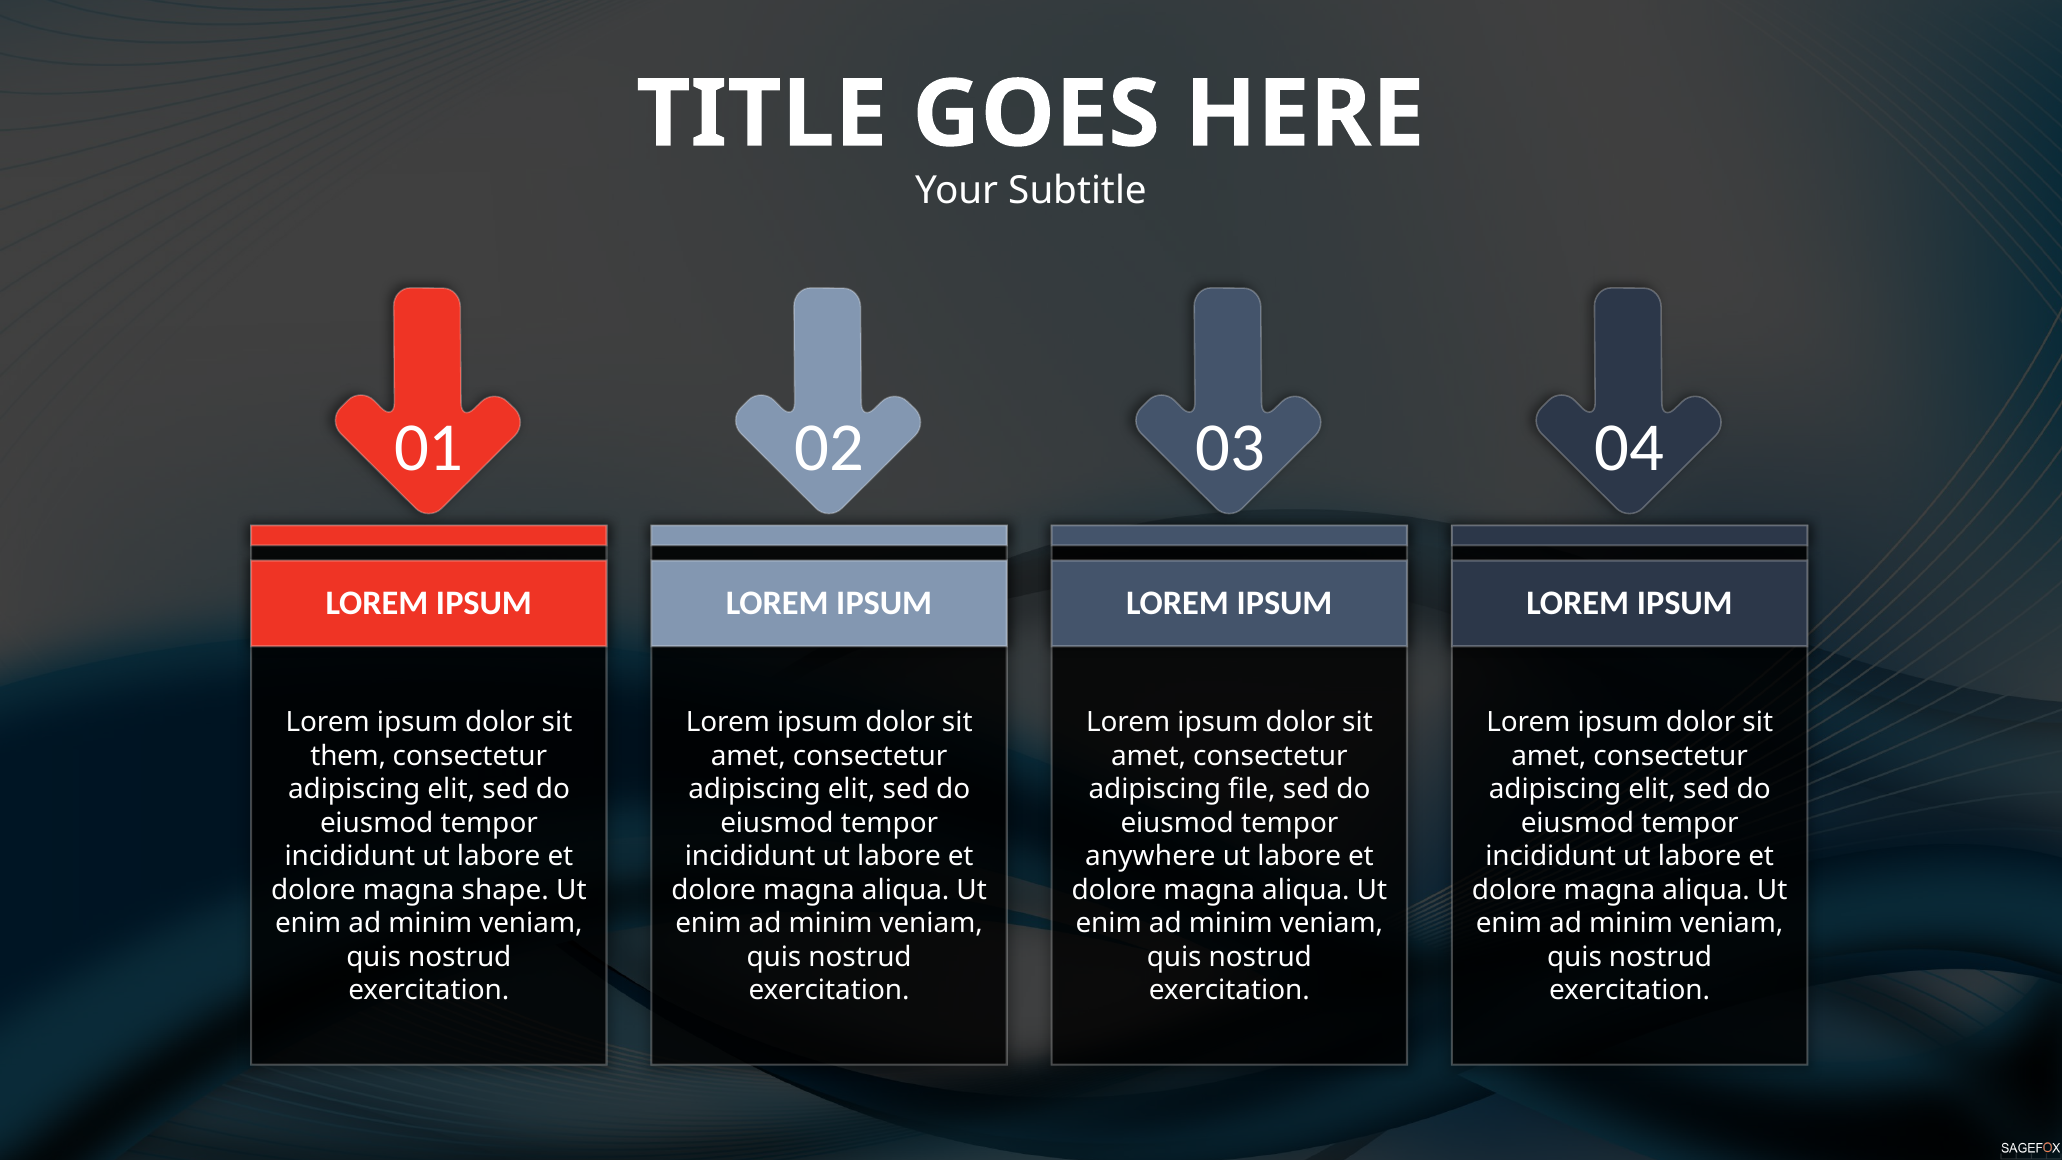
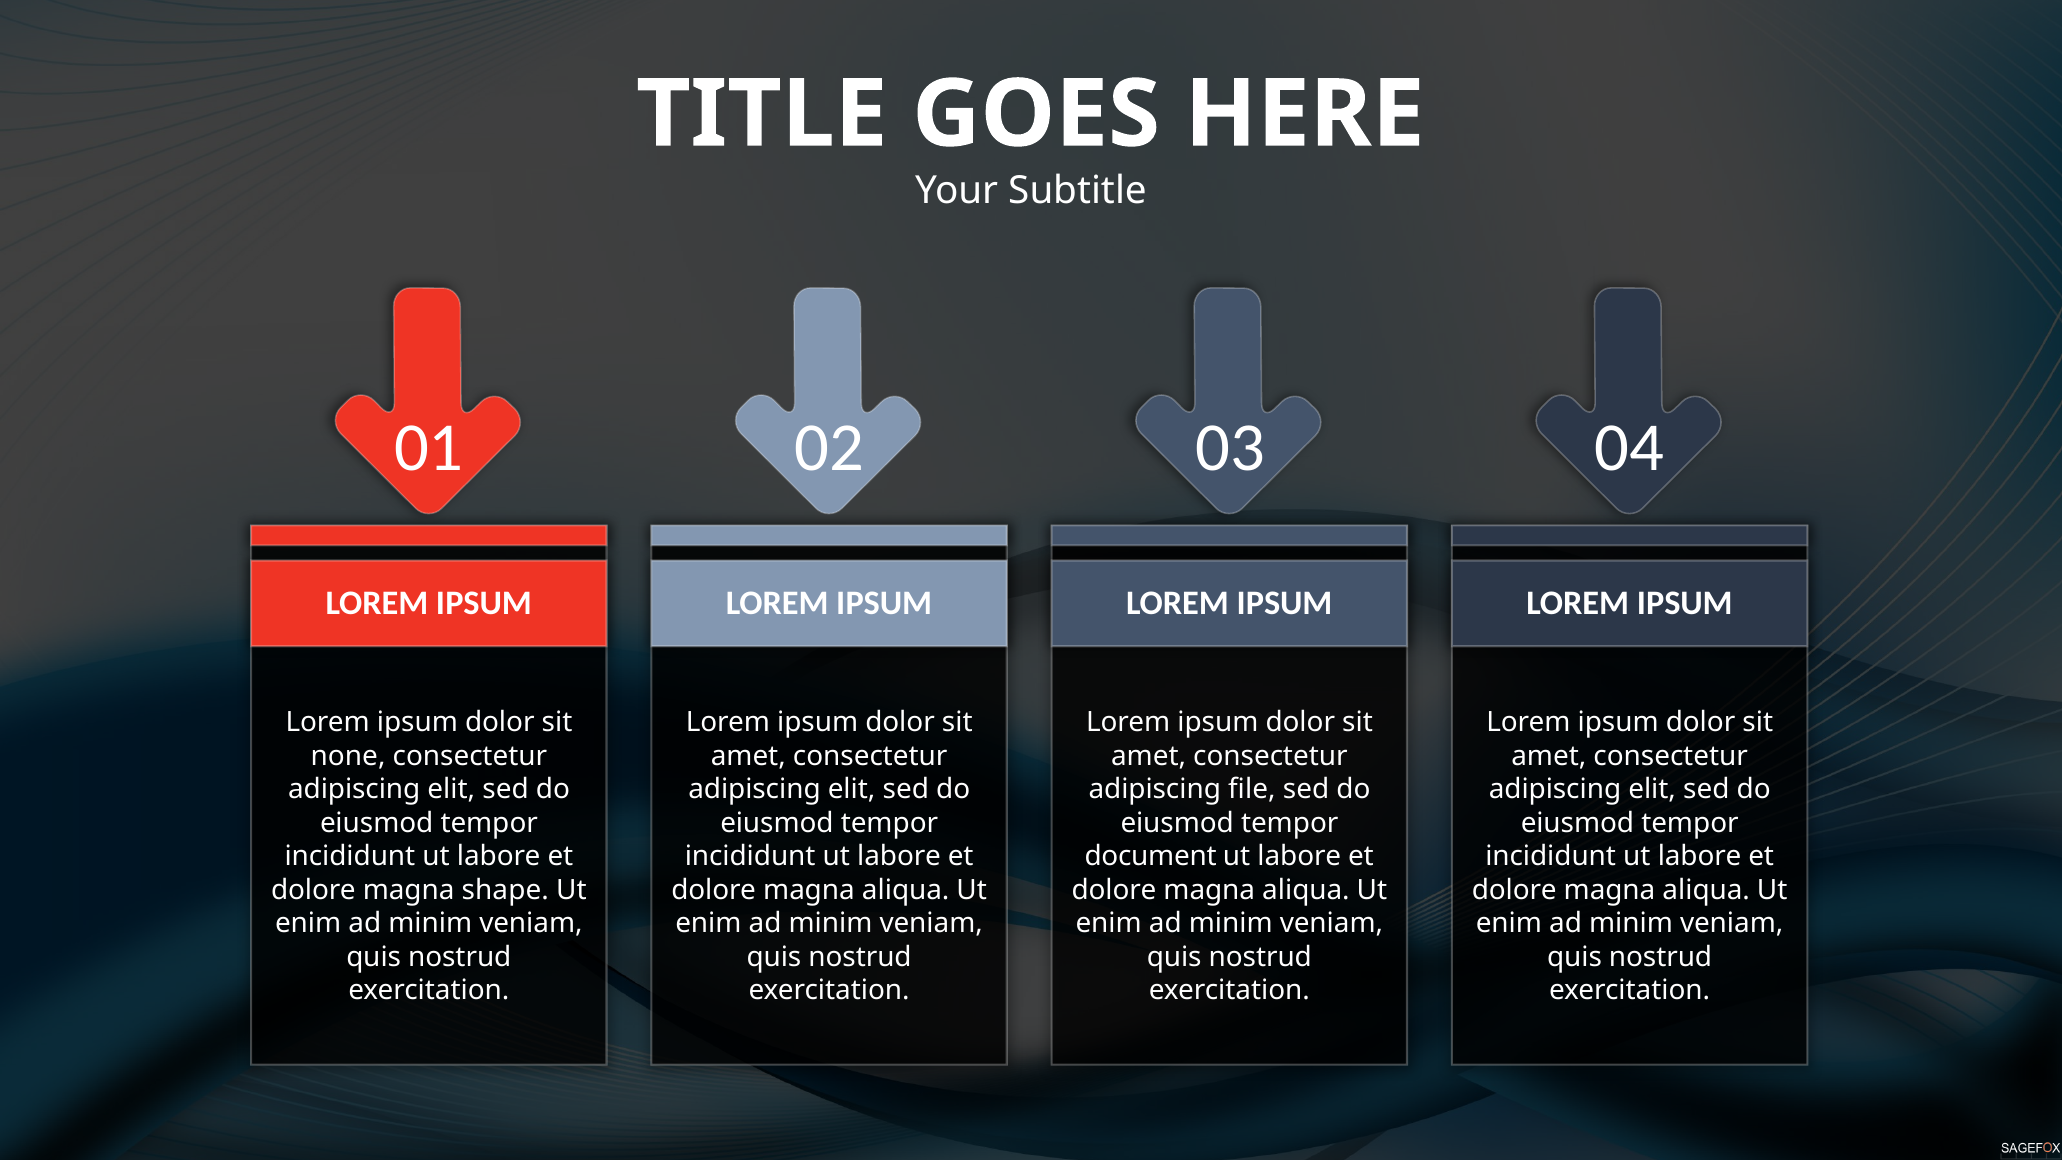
them: them -> none (348, 756)
anywhere: anywhere -> document (1151, 856)
